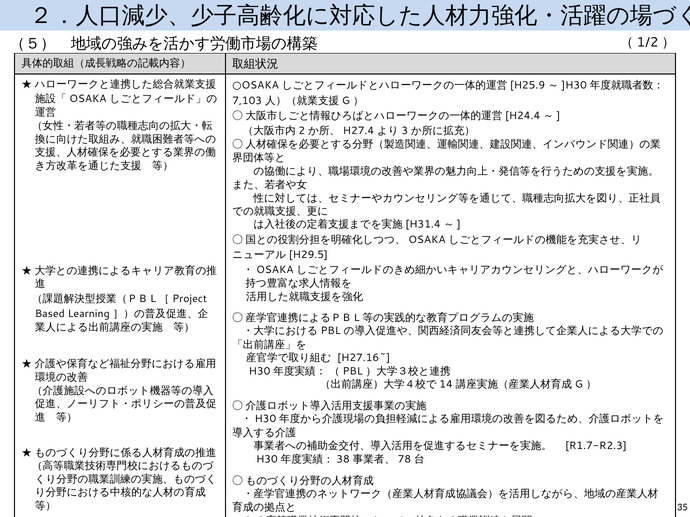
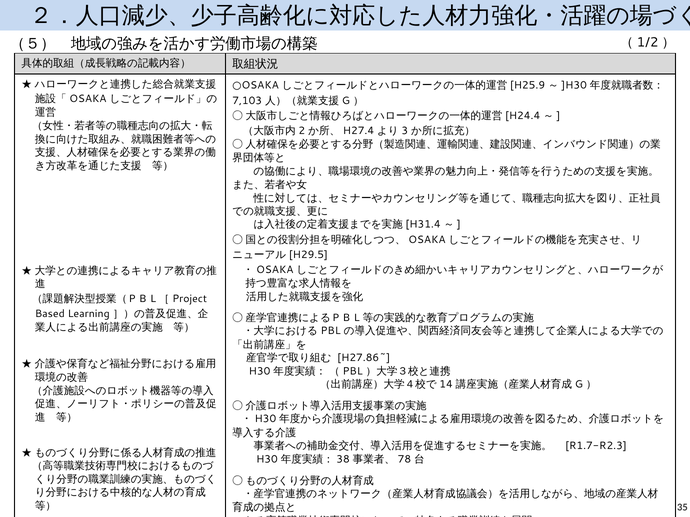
H27.16~: H27.16~ -> H27.86~ (364, 358)
